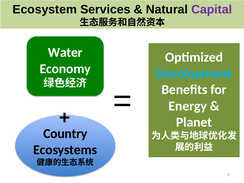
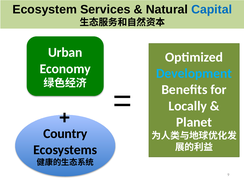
Capital colour: purple -> blue (212, 10)
Water: Water -> Urban (65, 52)
Energy: Energy -> Locally (188, 106)
